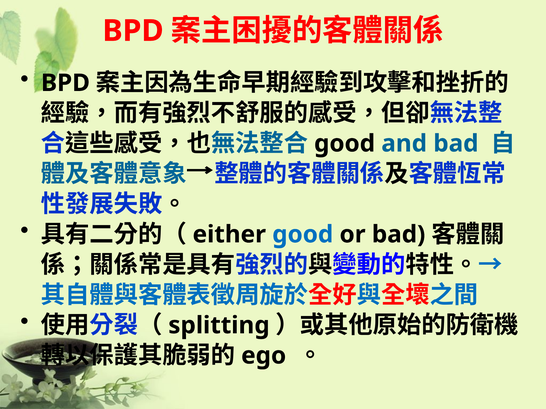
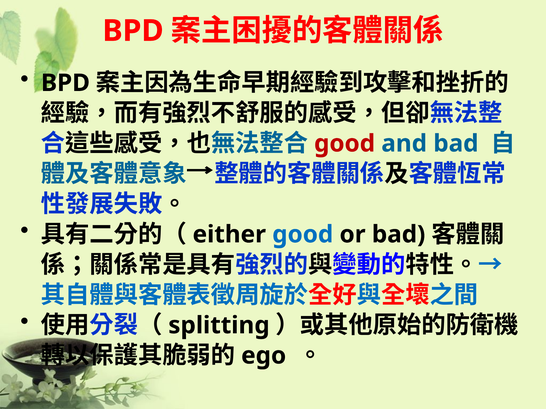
good colour: black -> red (345, 144)
